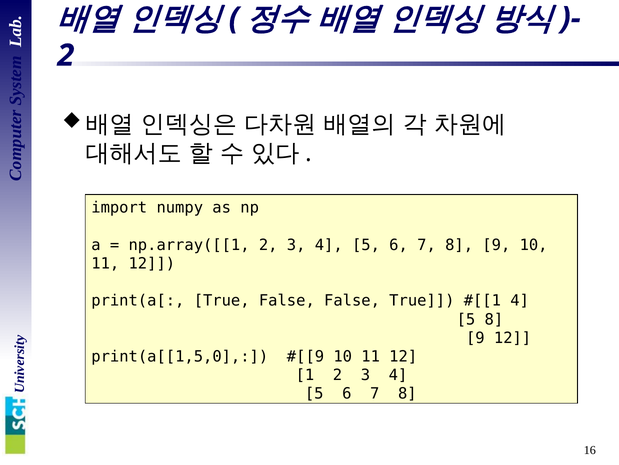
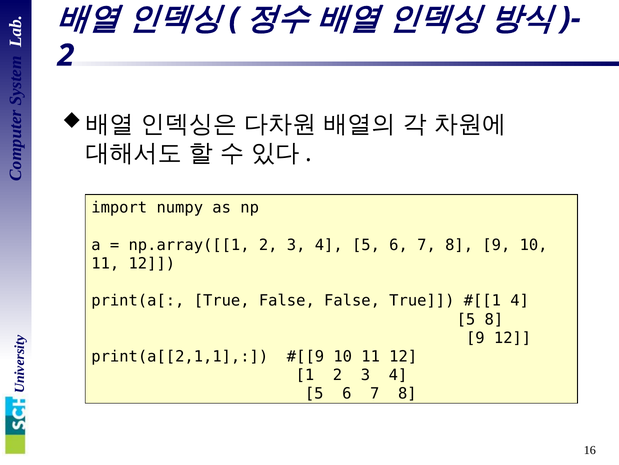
print(a[[1,5,0: print(a[[1,5,0 -> print(a[[2,1,1 (180, 356)
